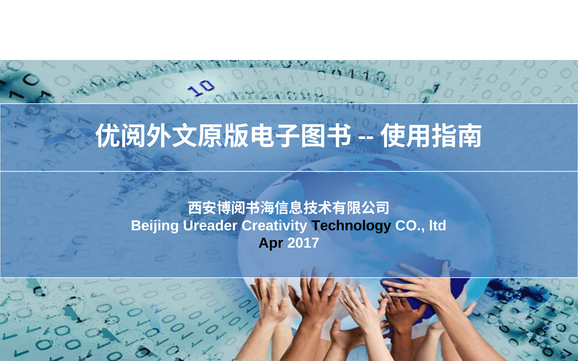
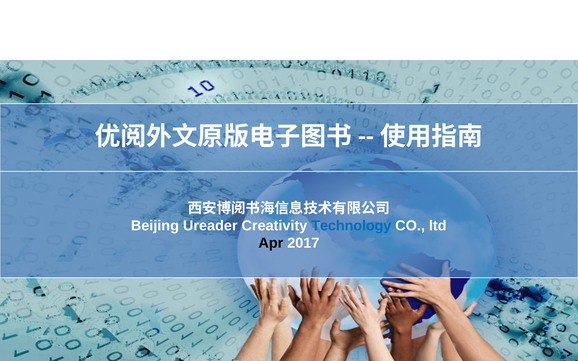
Technology colour: black -> blue (351, 226)
